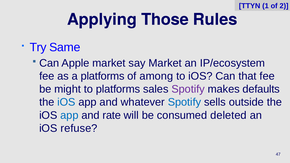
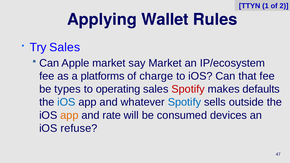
Those: Those -> Wallet (165, 20)
Try Same: Same -> Sales (65, 47)
among: among -> charge (156, 76)
might: might -> types (68, 89)
to platforms: platforms -> operating (118, 89)
Spotify colour: purple -> red (188, 89)
app colour: blue -> orange (69, 115)
deleted: deleted -> devices (229, 115)
